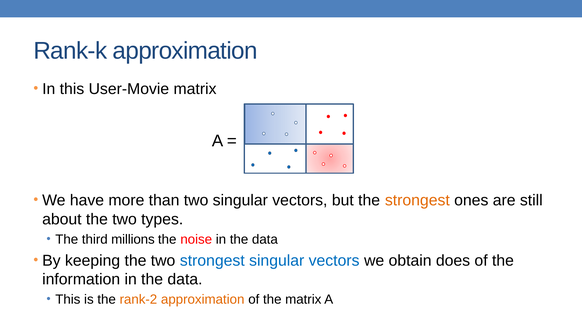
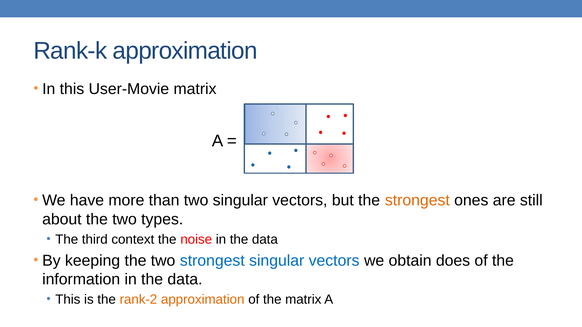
millions: millions -> context (133, 240)
